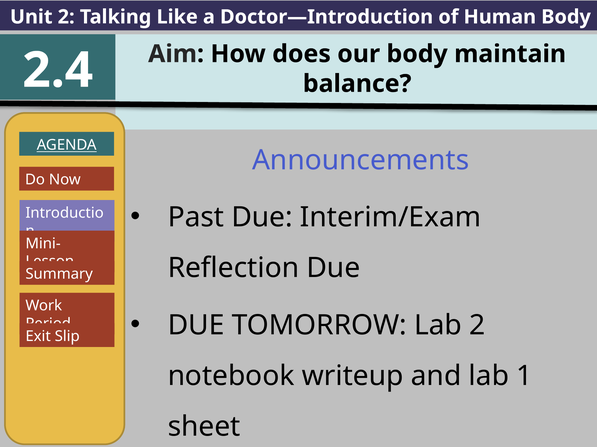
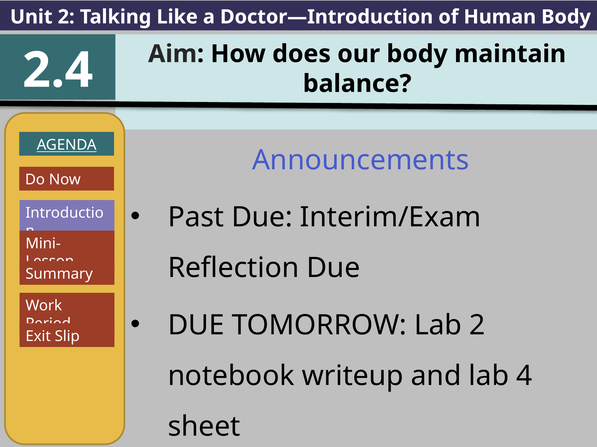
1: 1 -> 4 (524, 376)
